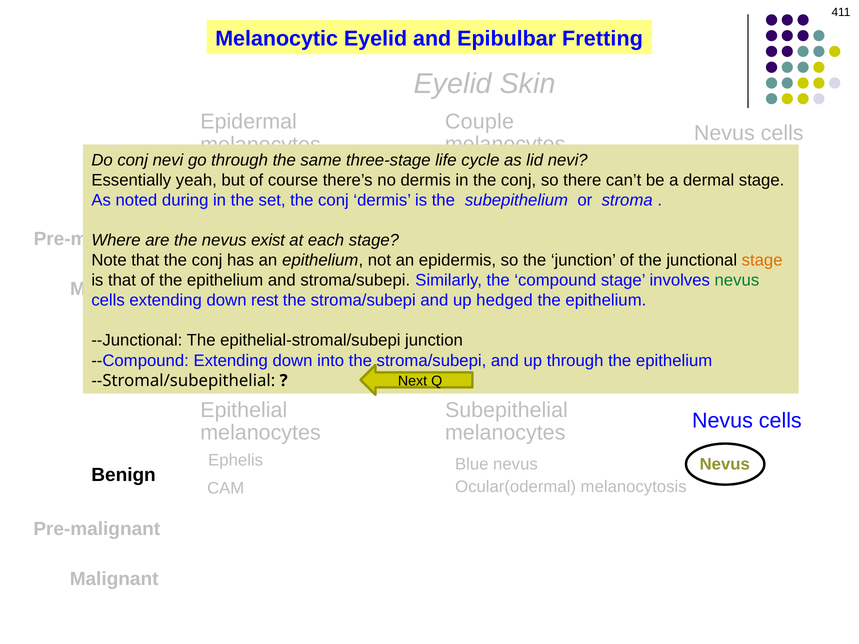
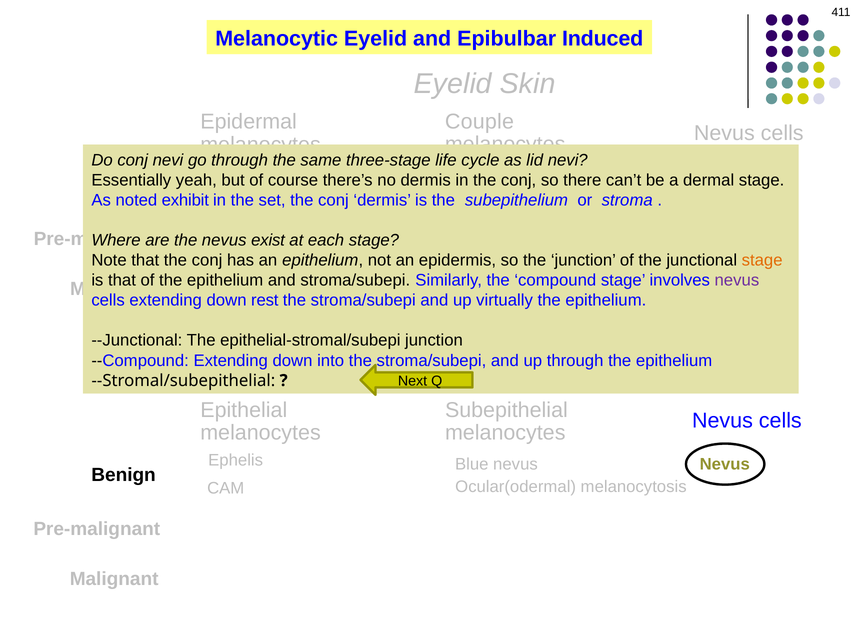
Fretting: Fretting -> Induced (603, 39)
during: during -> exhibit (185, 200)
nevus colour: green -> purple (737, 280)
hedged: hedged -> virtually (505, 300)
